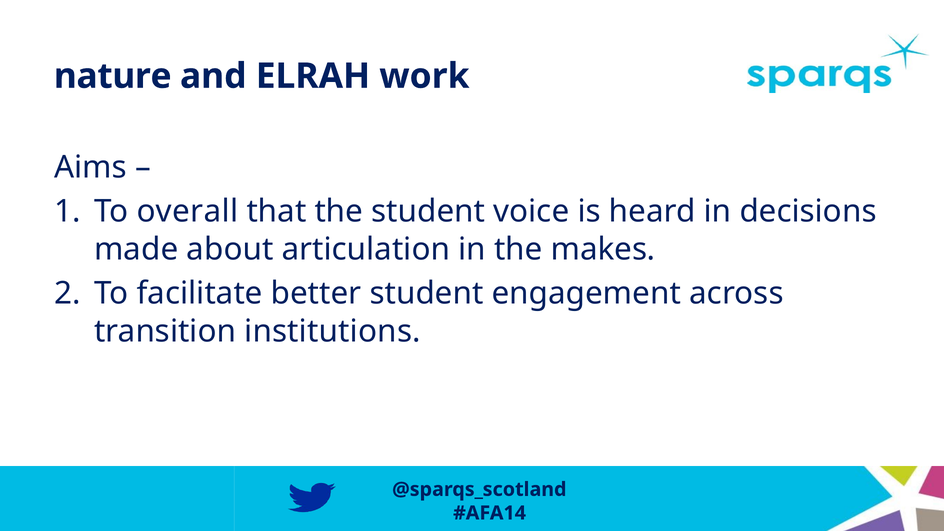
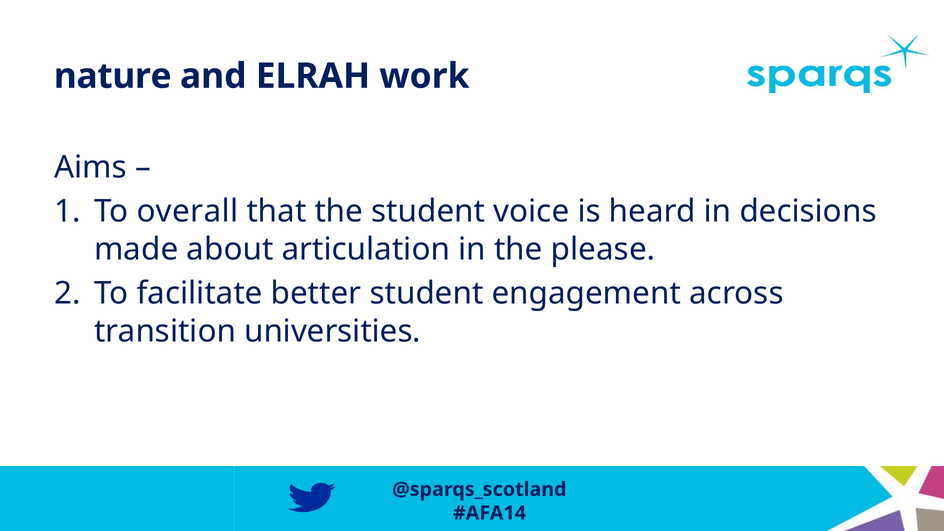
makes: makes -> please (603, 249)
institutions: institutions -> universities (333, 331)
